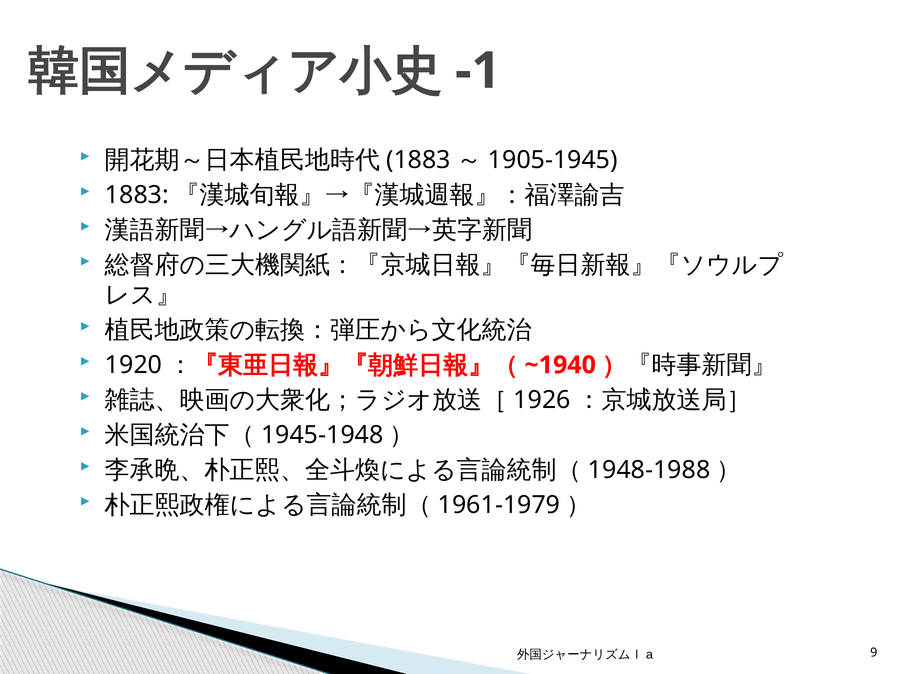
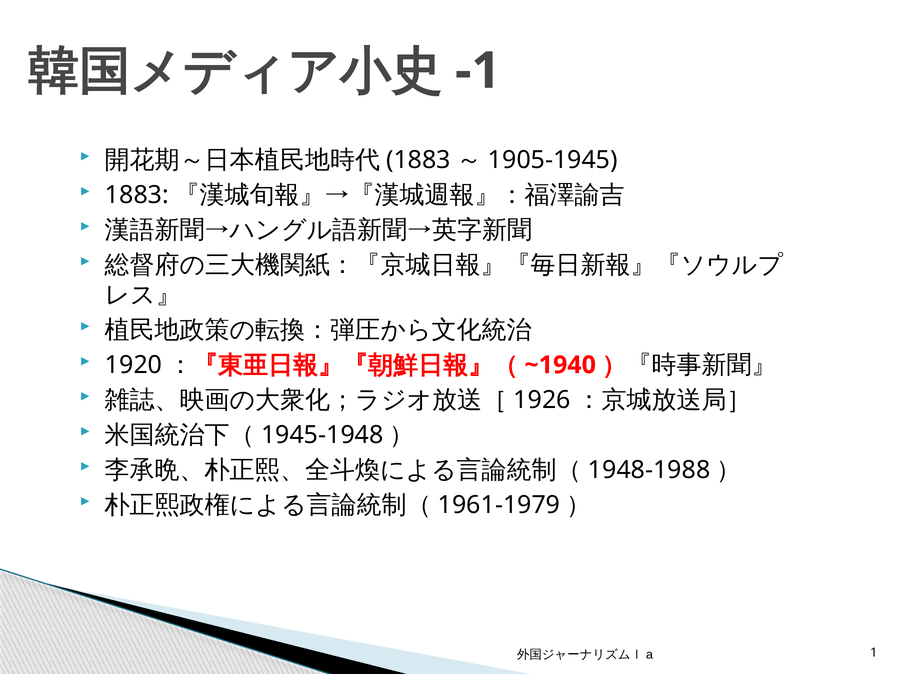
9: 9 -> 1 (874, 653)
